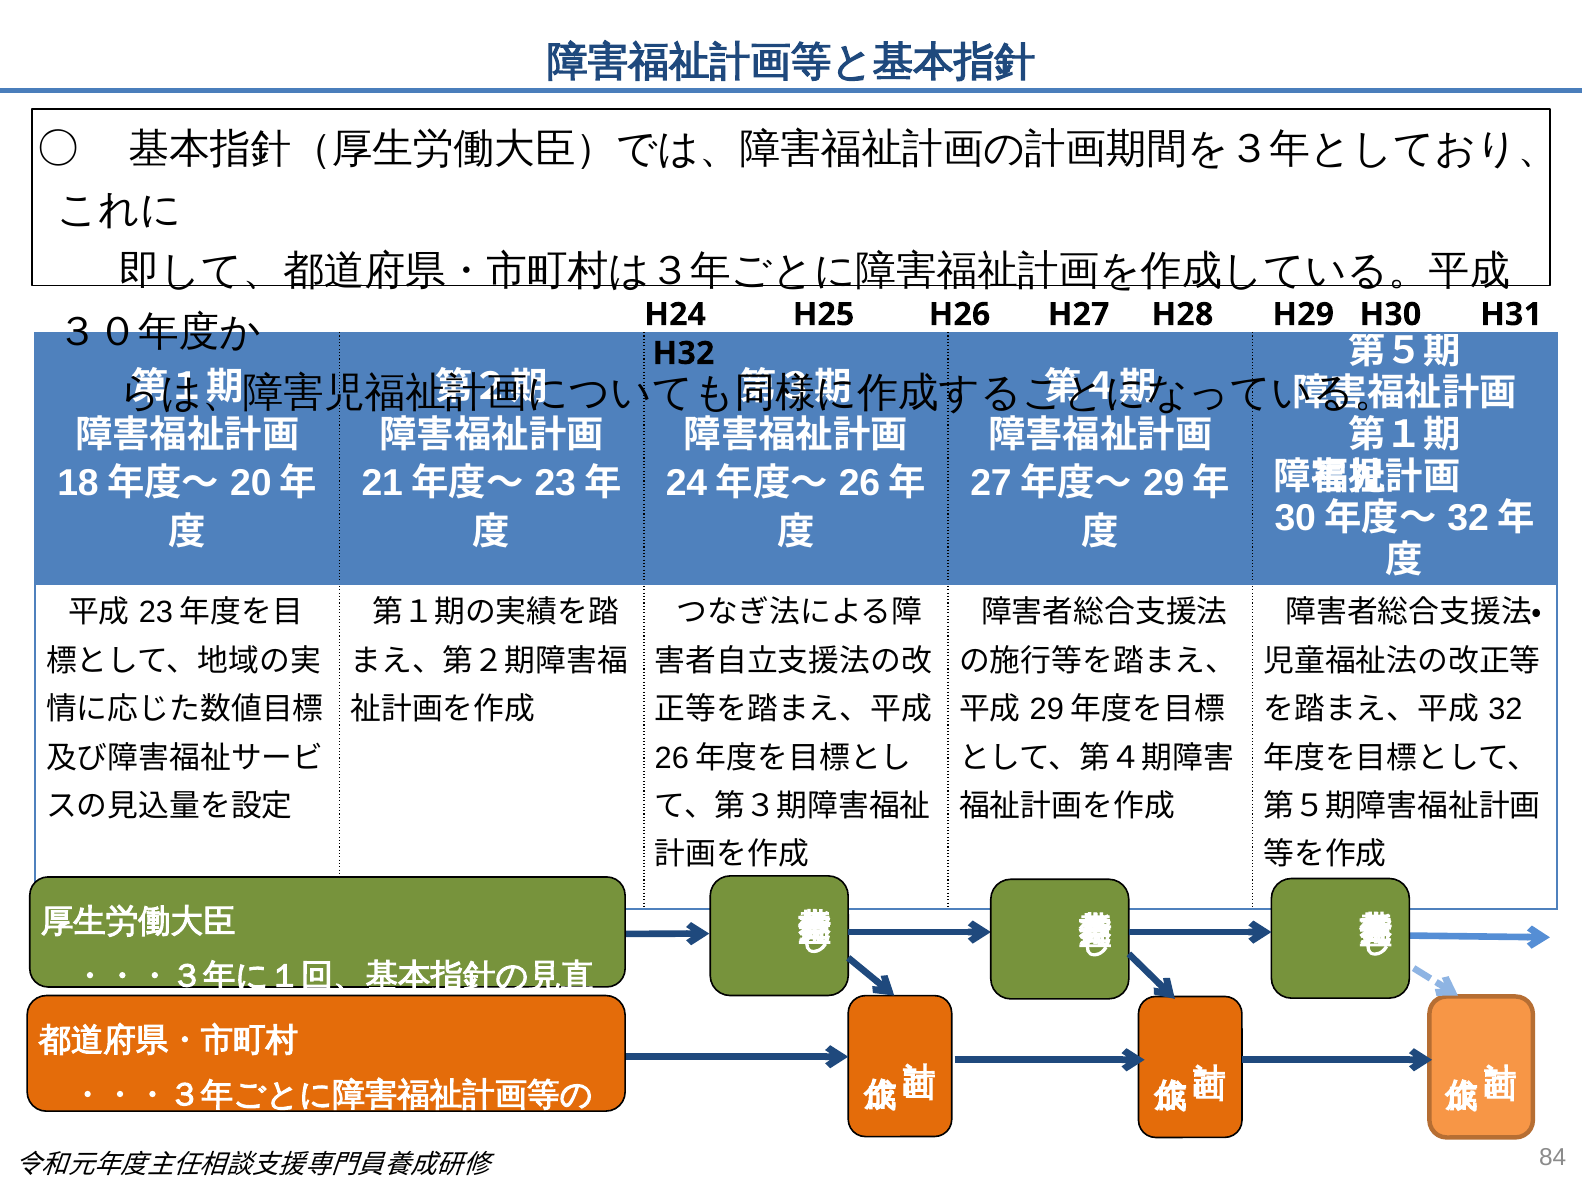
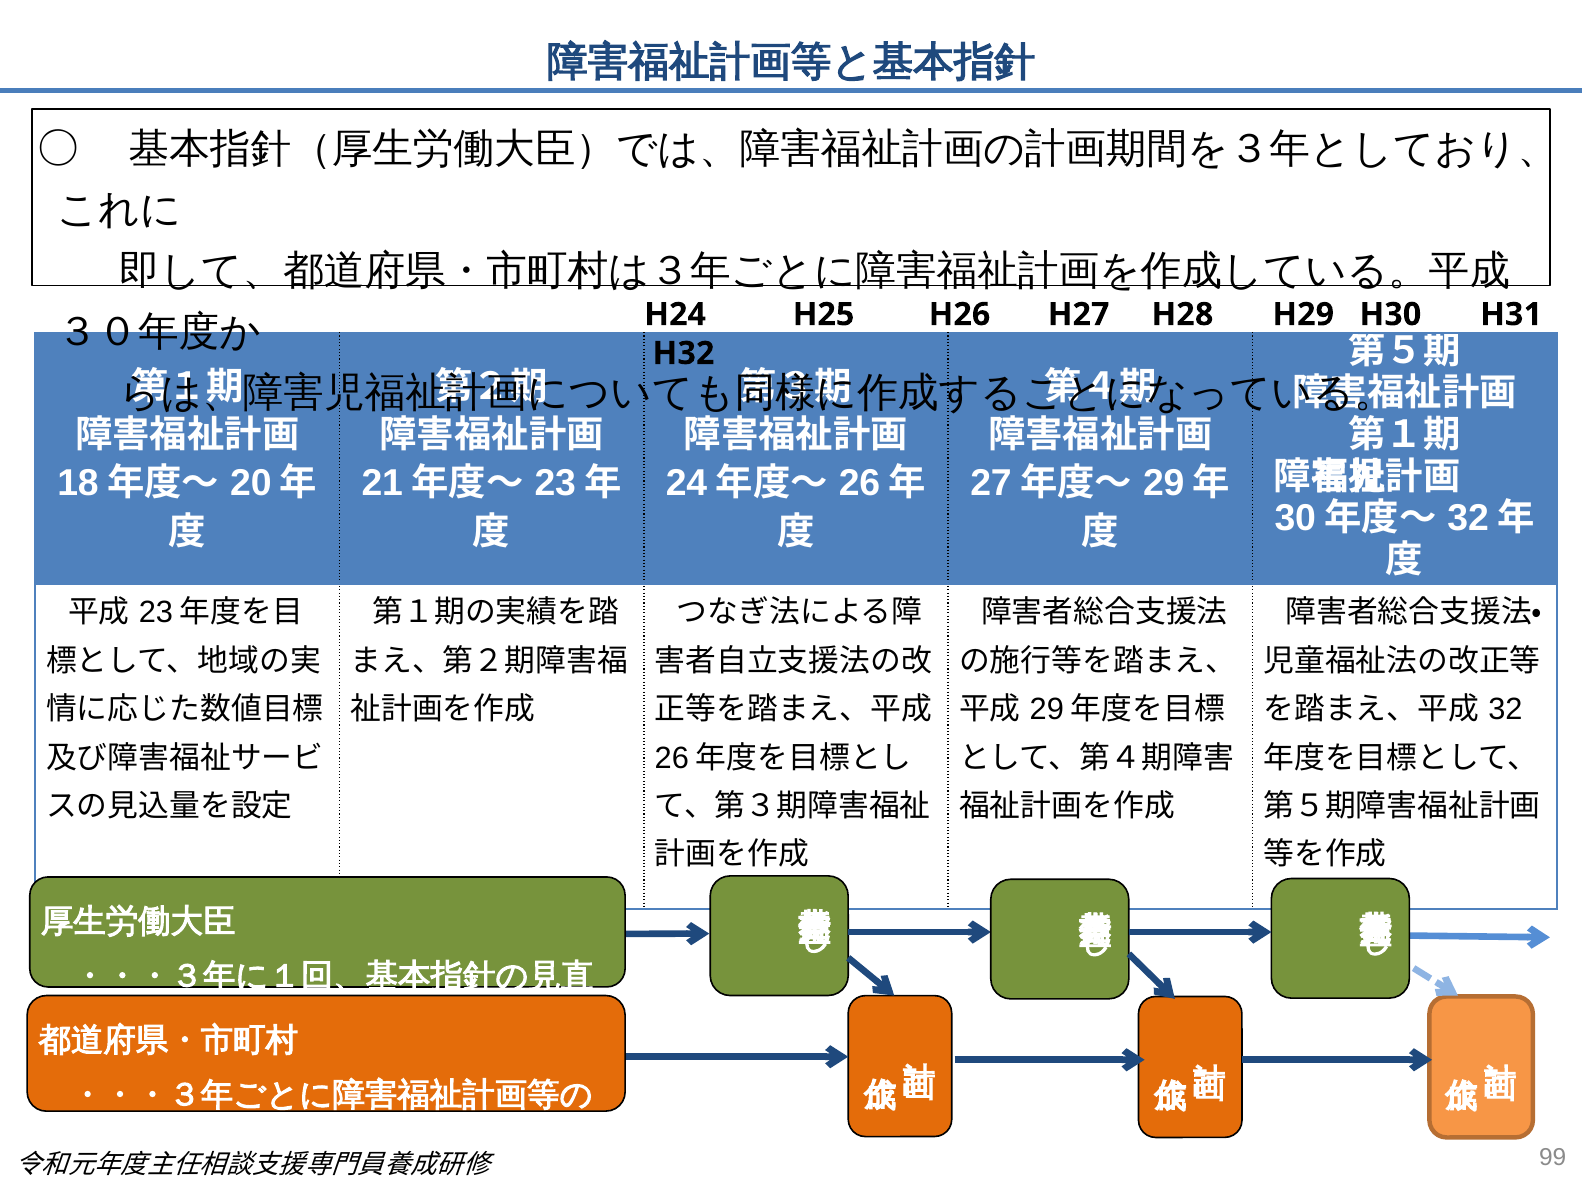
84: 84 -> 99 (1553, 1157)
